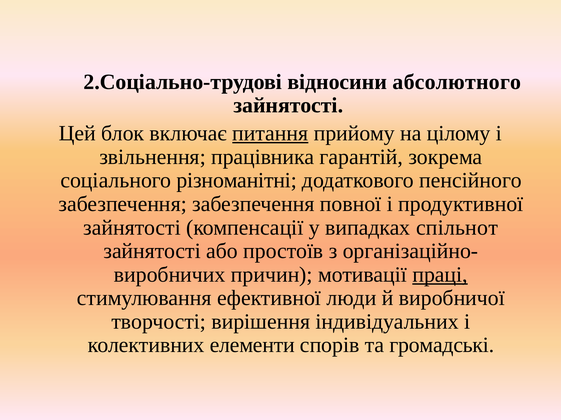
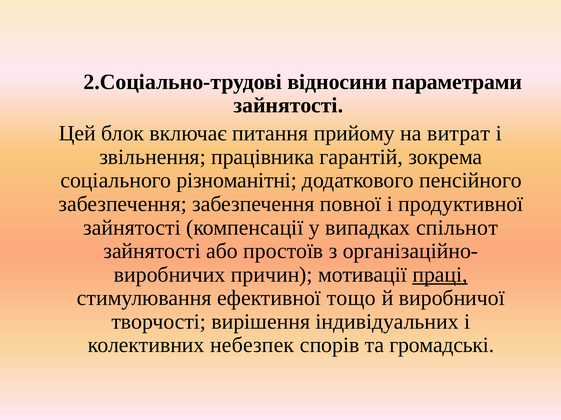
абсолютного: абсолютного -> параметрами (457, 82)
питання underline: present -> none (270, 134)
цілому: цілому -> витрат (459, 134)
люди: люди -> тощо (351, 299)
елементи: елементи -> небезпек (252, 346)
